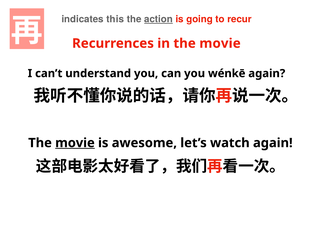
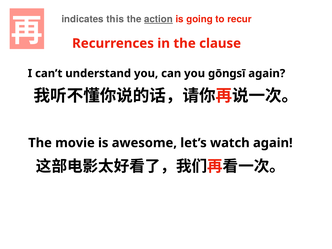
in the movie: movie -> clause (220, 43)
wénkē: wénkē -> gōngsī (227, 73)
movie underline: present -> none (75, 143)
